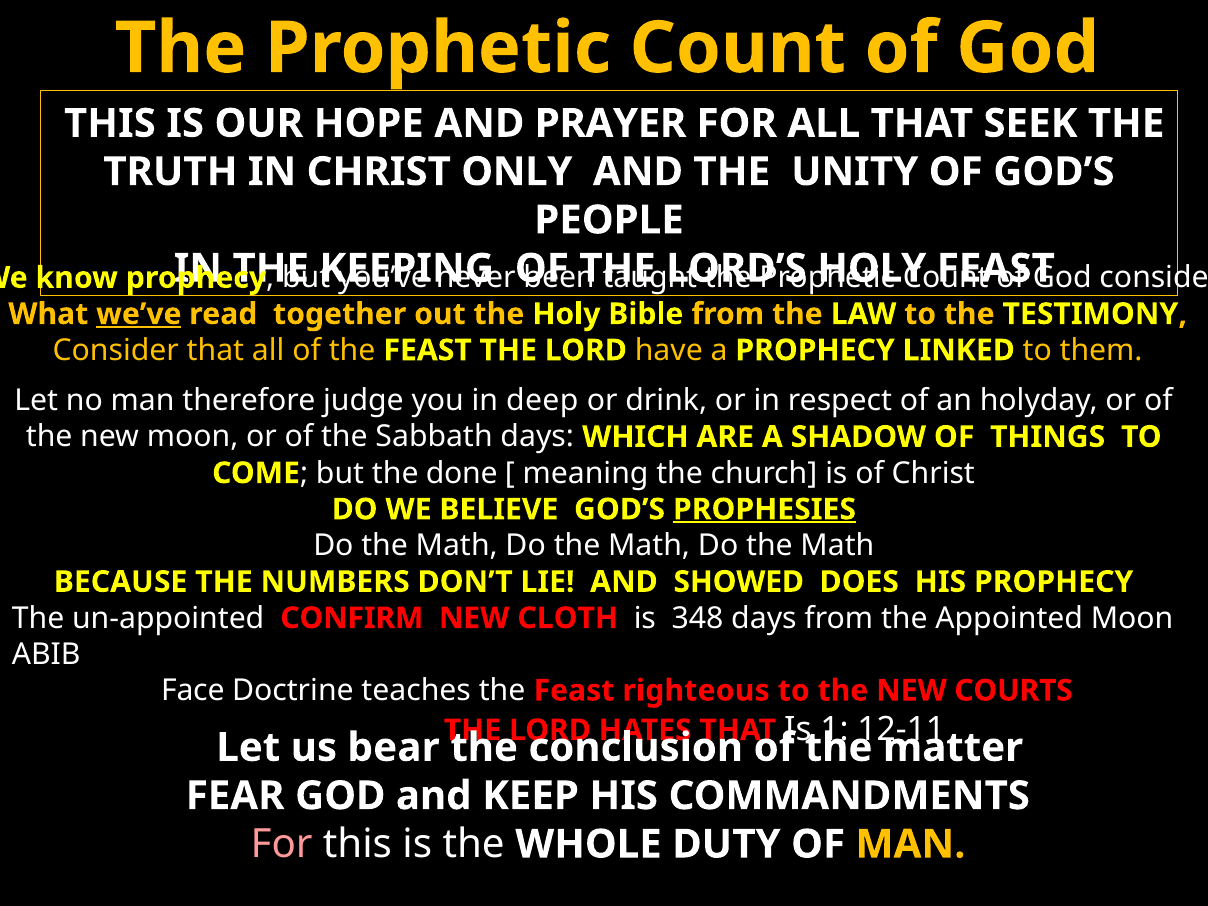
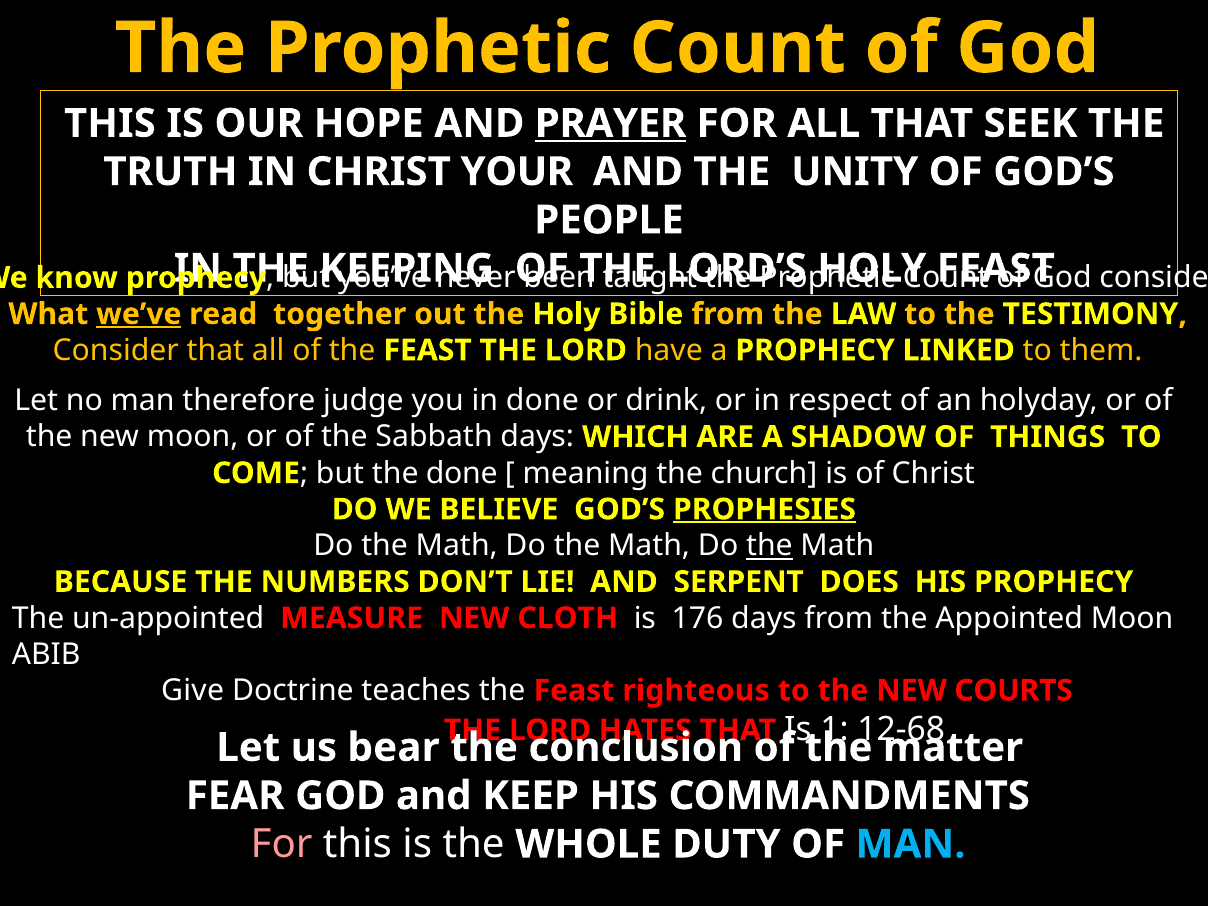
PRAYER underline: none -> present (611, 123)
ONLY: ONLY -> YOUR (517, 172)
in deep: deep -> done (542, 401)
the underline: none -> present (769, 546)
SHOWED: SHOWED -> SERPENT (739, 582)
CONFIRM: CONFIRM -> MEASURE (352, 618)
348: 348 -> 176 (698, 618)
Face: Face -> Give (193, 691)
12-11: 12-11 -> 12-68 (901, 729)
MAN colour: yellow -> light blue (911, 844)
